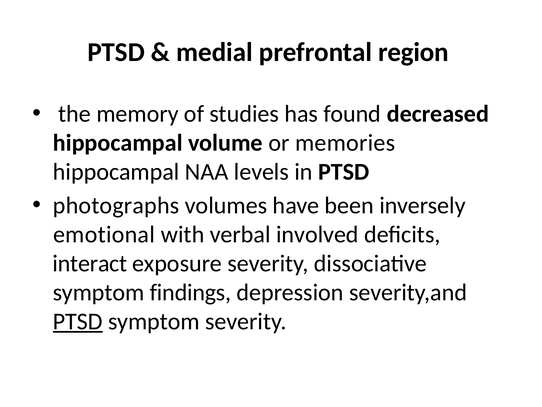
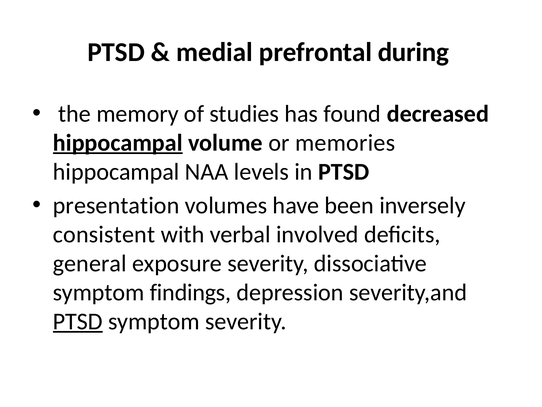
region: region -> during (413, 52)
hippocampal underline: none -> present (118, 143)
photographs: photographs -> presentation (116, 205)
emotional: emotional -> consistent (104, 234)
interact: interact -> general (90, 263)
